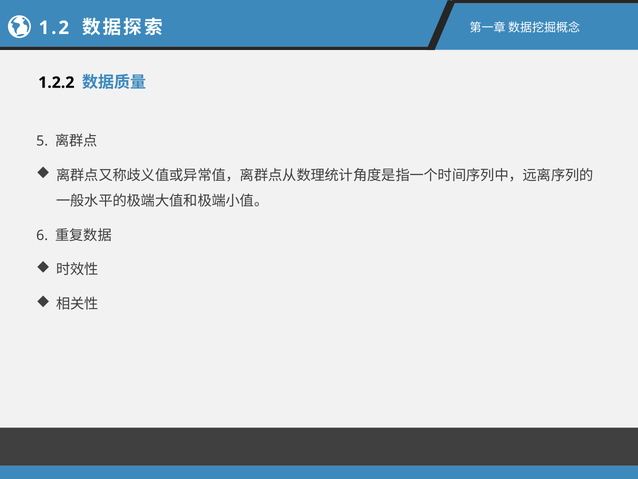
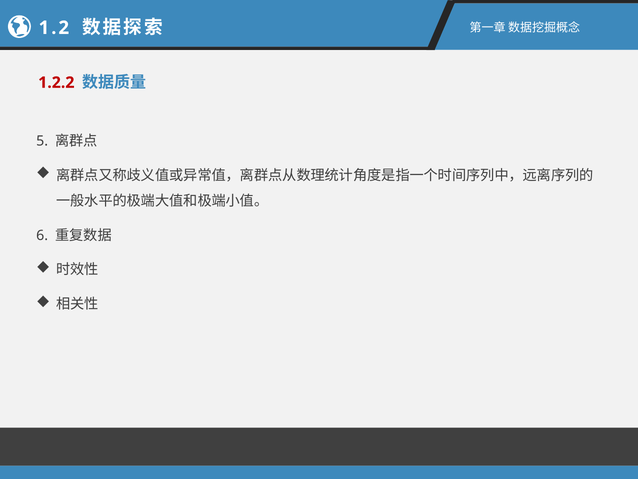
1.2.2 colour: black -> red (56, 82)
